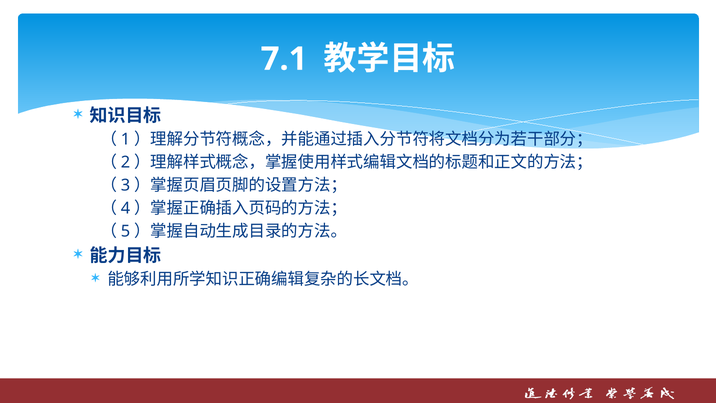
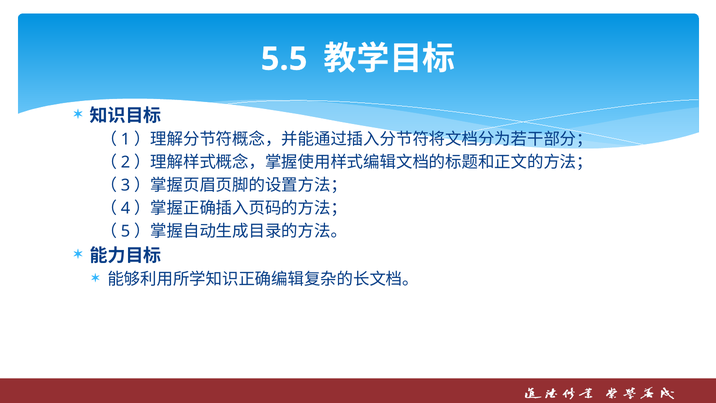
7.1: 7.1 -> 5.5 (284, 59)
